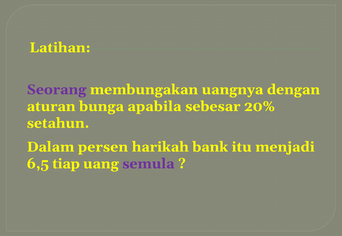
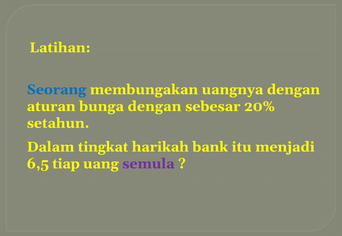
Seorang colour: purple -> blue (57, 90)
bunga apabila: apabila -> dengan (154, 107)
persen: persen -> tingkat (103, 147)
